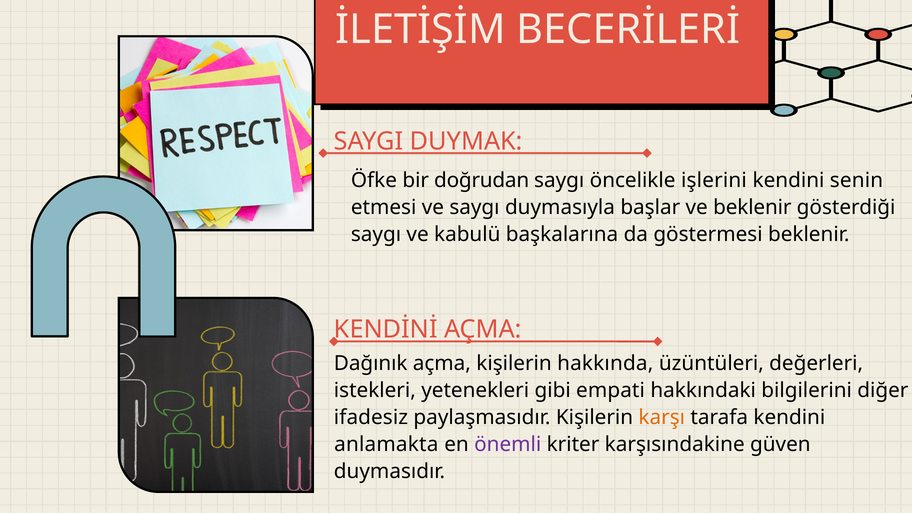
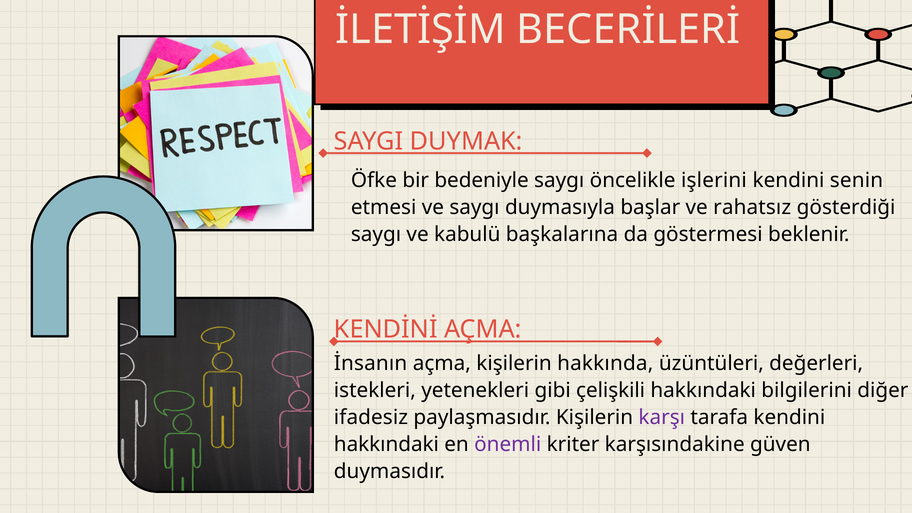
doğrudan: doğrudan -> bedeniyle (482, 180)
ve beklenir: beklenir -> rahatsız (752, 207)
Dağınık: Dağınık -> İnsanın (371, 364)
empati: empati -> çelişkili (611, 391)
karşı colour: orange -> purple (662, 417)
anlamakta: anlamakta -> hakkındaki (386, 444)
